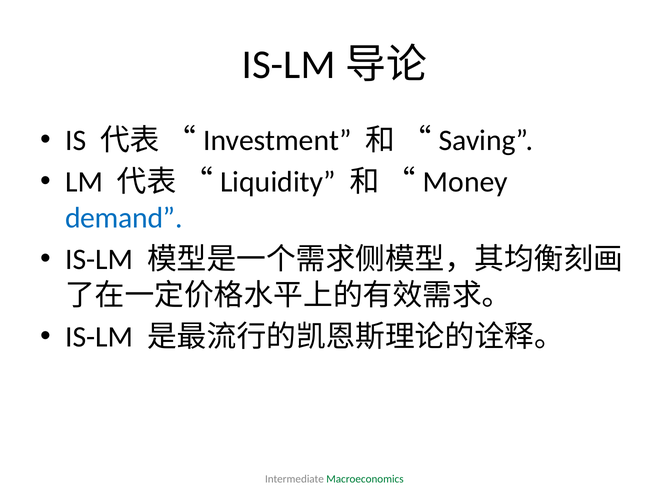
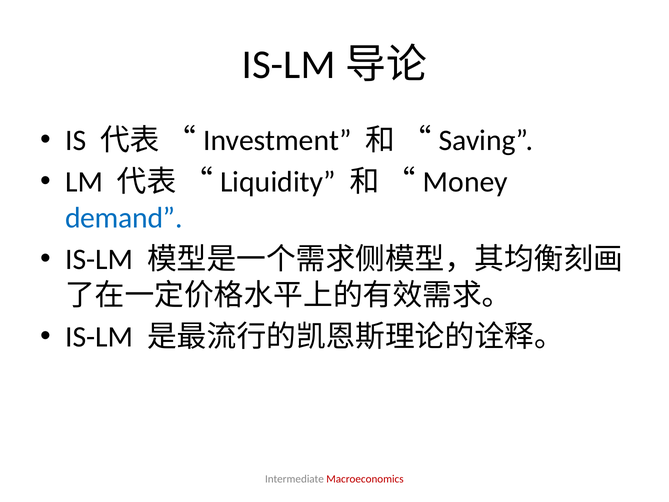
Macroeconomics colour: green -> red (365, 479)
